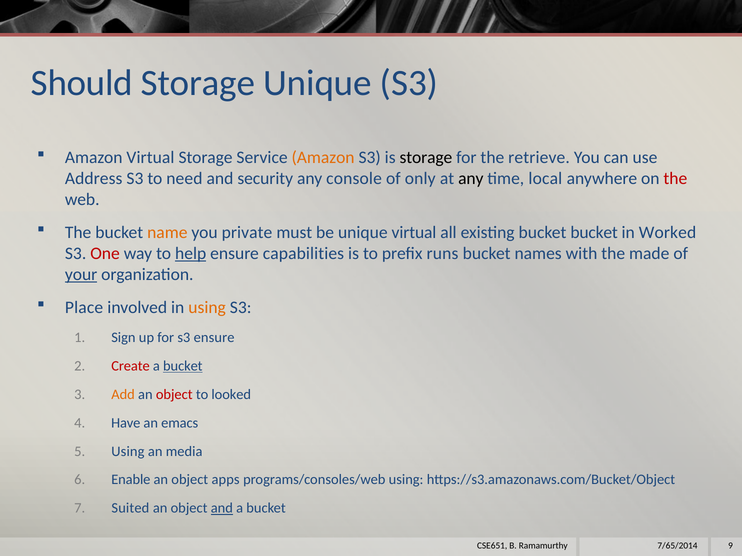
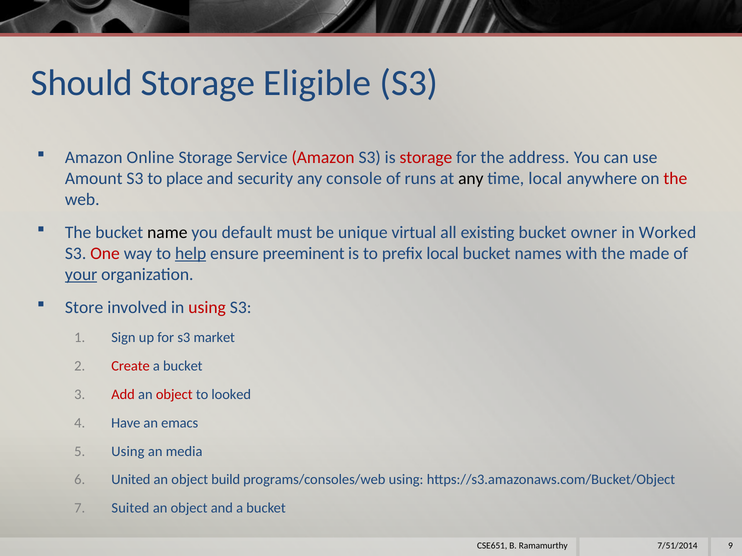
Storage Unique: Unique -> Eligible (317, 83)
Amazon Virtual: Virtual -> Online (150, 158)
Amazon colour: orange -> red (323, 158)
storage colour: black -> red (426, 158)
retrieve: retrieve -> address (539, 158)
Address: Address -> Amount (94, 179)
need: need -> place (185, 179)
only: only -> runs (420, 179)
name colour: orange -> black (167, 233)
private: private -> default (247, 233)
bucket bucket: bucket -> owner (594, 233)
capabilities: capabilities -> preeminent (304, 254)
prefix runs: runs -> local (443, 254)
Place: Place -> Store (84, 308)
using colour: orange -> red (207, 308)
s3 ensure: ensure -> market (214, 338)
bucket underline: present -> none (183, 366)
Add colour: orange -> red (123, 395)
Enable: Enable -> United (131, 480)
apps: apps -> build (226, 480)
and underline: present -> none (222, 509)
7/65/2014: 7/65/2014 -> 7/51/2014 (677, 546)
